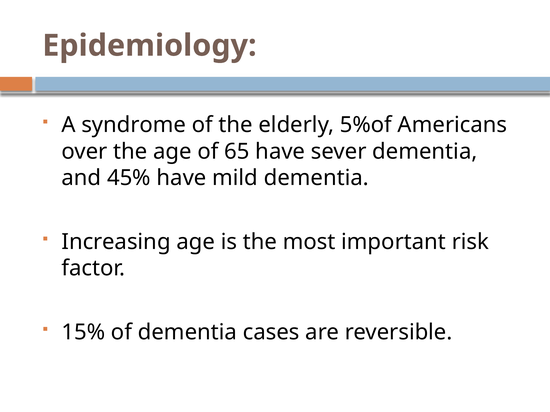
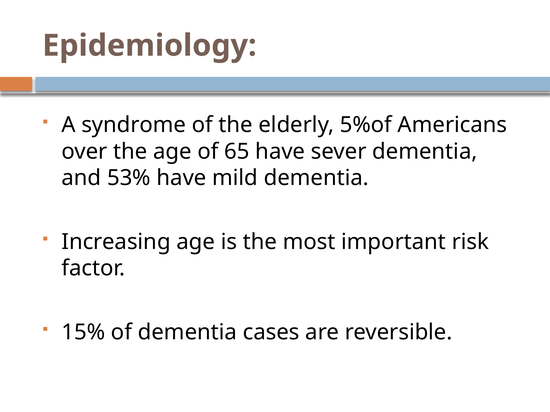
45%: 45% -> 53% (129, 178)
